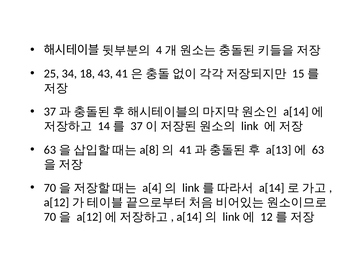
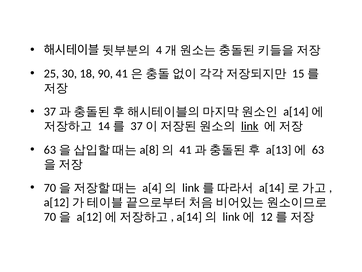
34: 34 -> 30 (69, 74)
43: 43 -> 90 (105, 74)
link underline: none -> present (250, 126)
